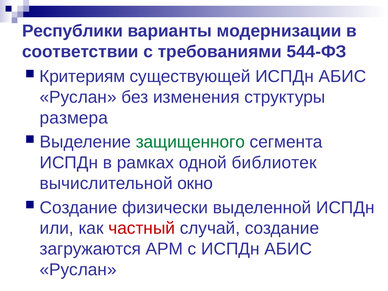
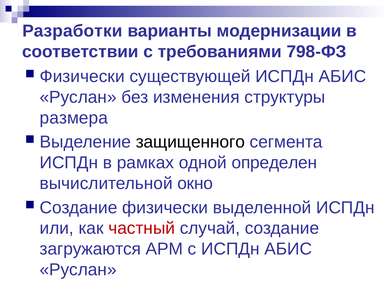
Республики: Республики -> Разработки (72, 31)
544-ФЗ: 544-ФЗ -> 798-ФЗ (317, 52)
Критериям: Критериям -> Физически (82, 76)
защищенного colour: green -> black (190, 142)
библиотек: библиотек -> определен (274, 163)
